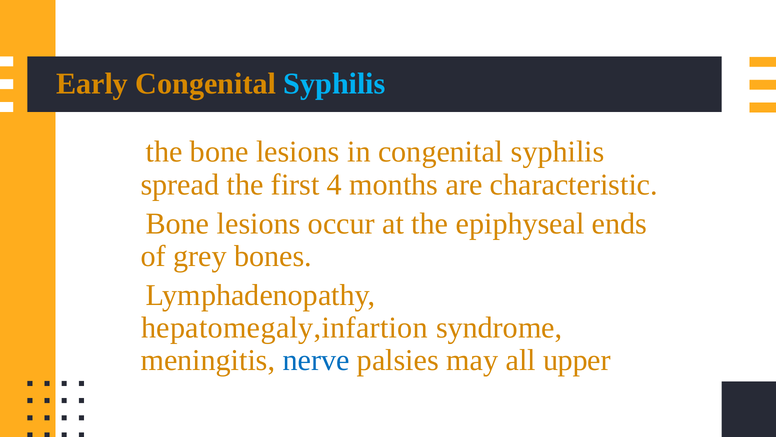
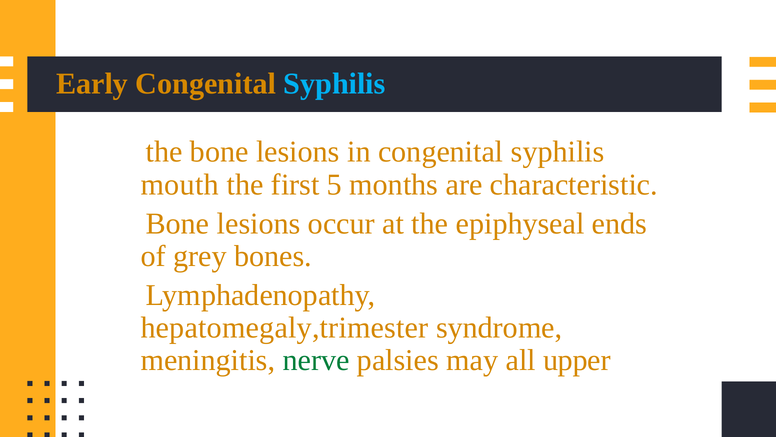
spread: spread -> mouth (180, 184)
4: 4 -> 5 (335, 184)
hepatomegaly,infartion: hepatomegaly,infartion -> hepatomegaly,trimester (284, 327)
nerve colour: blue -> green (316, 360)
